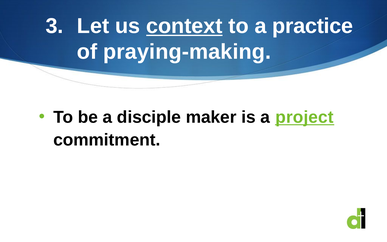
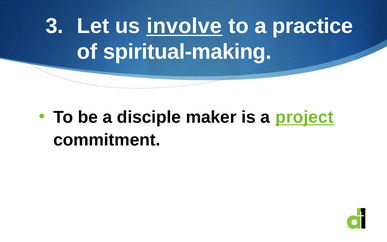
context: context -> involve (184, 26)
praying-making: praying-making -> spiritual-making (187, 52)
